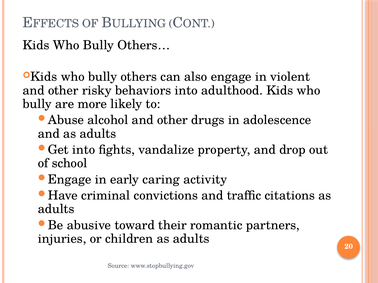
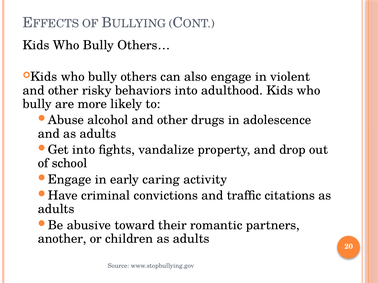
injuries: injuries -> another (62, 239)
